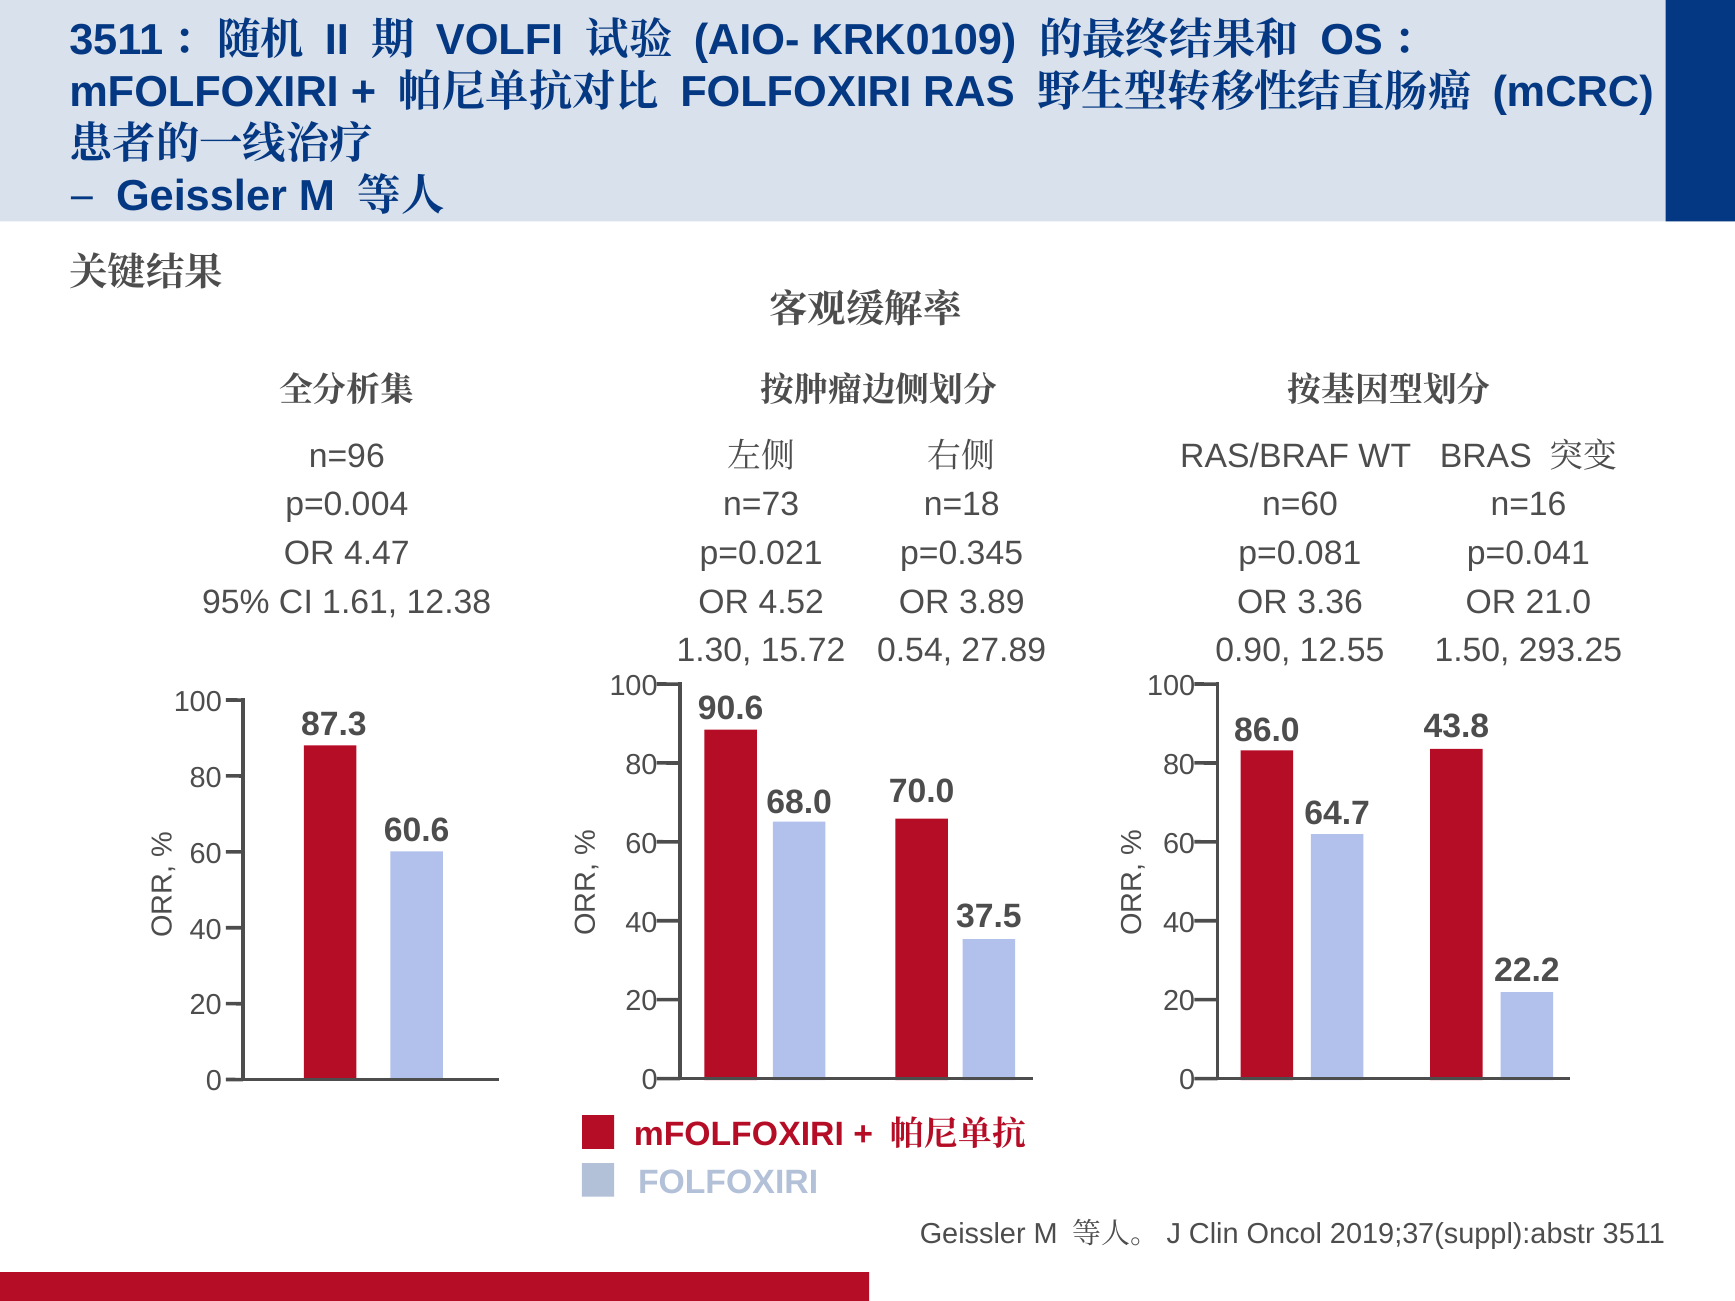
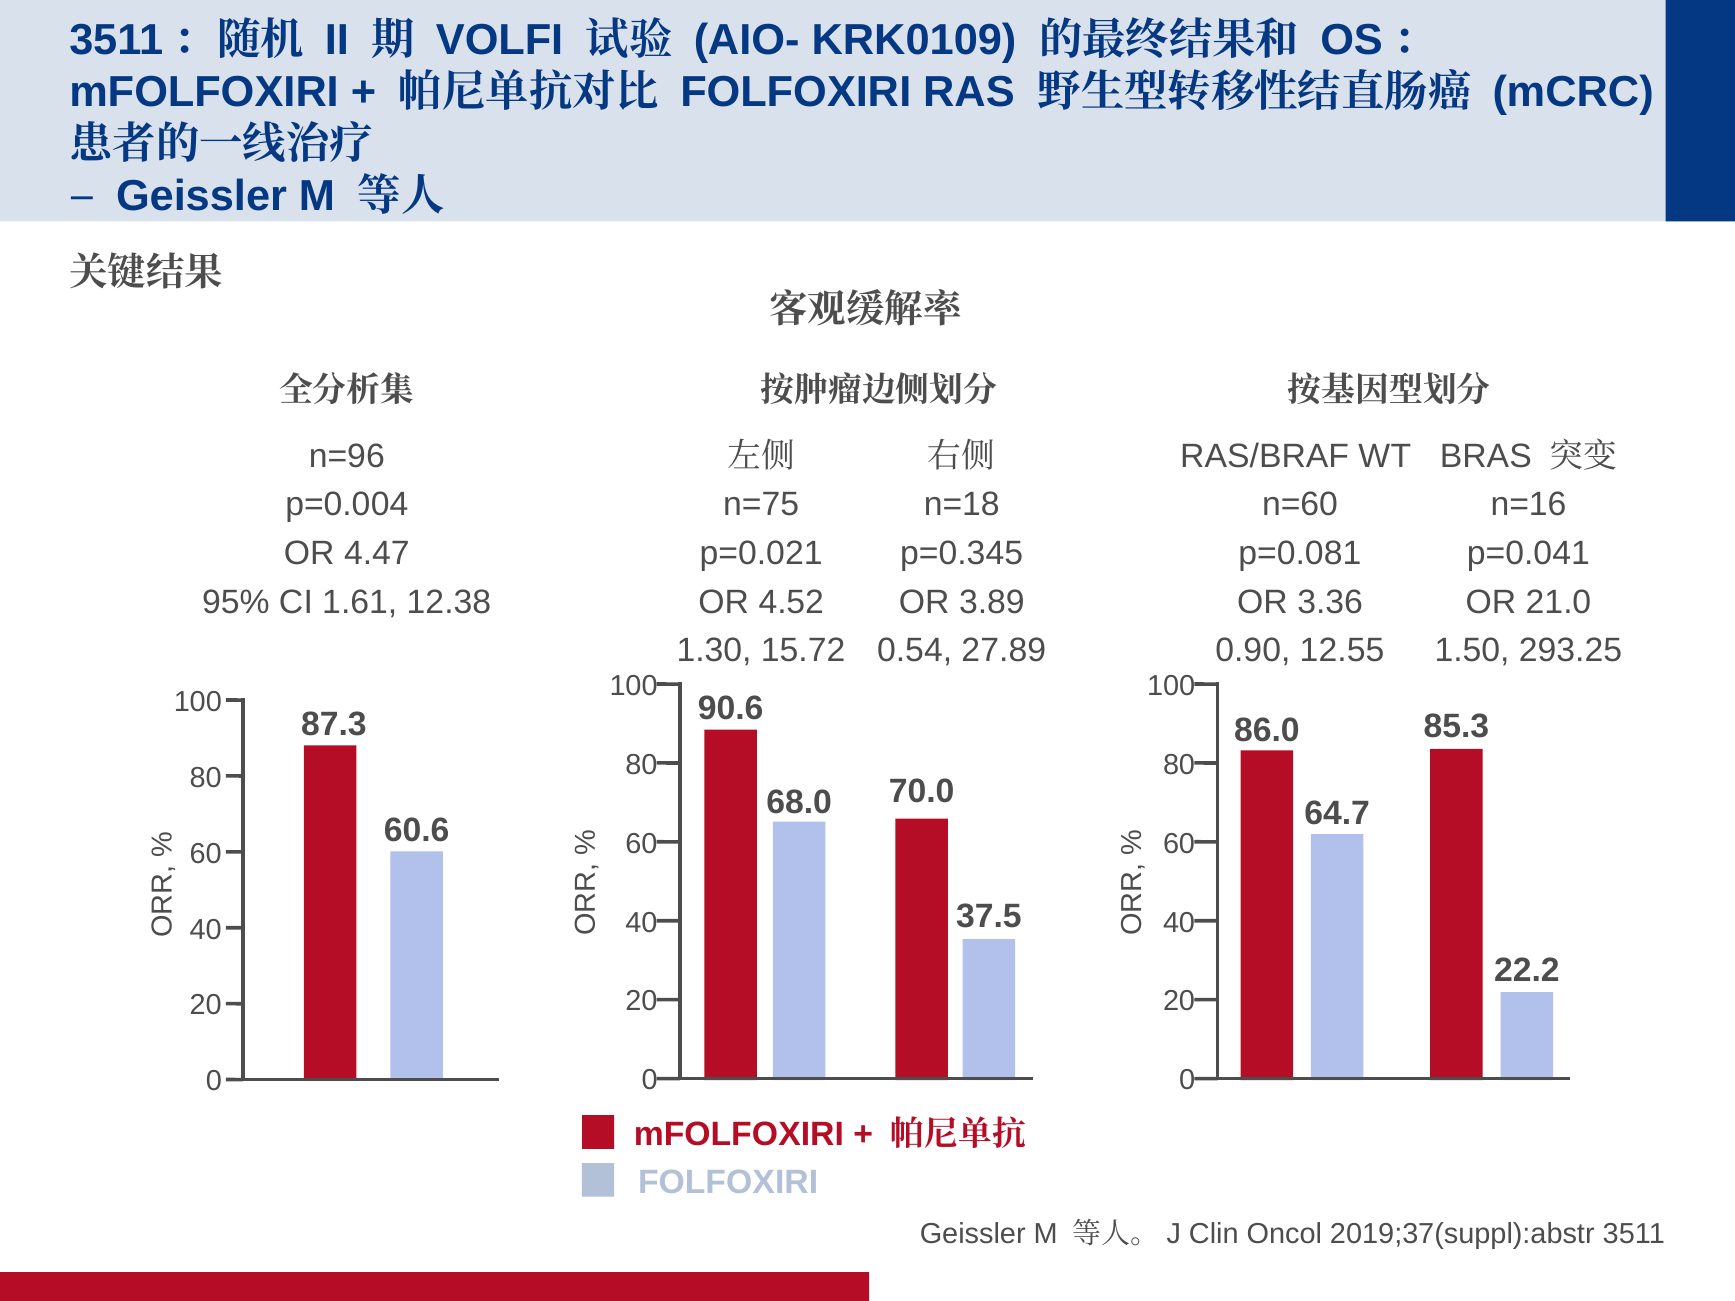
n=73: n=73 -> n=75 (761, 505)
43.8: 43.8 -> 85.3 (1456, 726)
